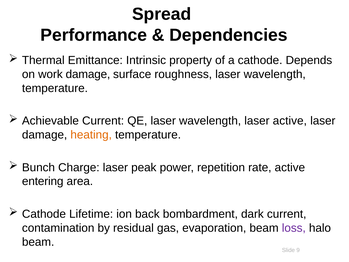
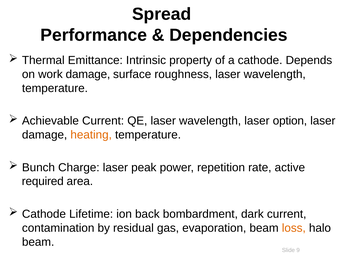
laser active: active -> option (290, 121)
entering: entering -> required (43, 181)
loss colour: purple -> orange (294, 228)
